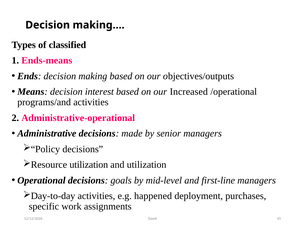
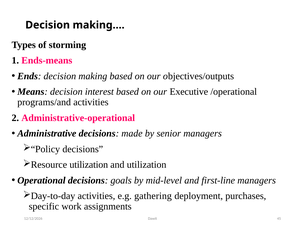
classified: classified -> storming (67, 45)
Increased: Increased -> Executive (189, 92)
happened: happened -> gathering (153, 196)
